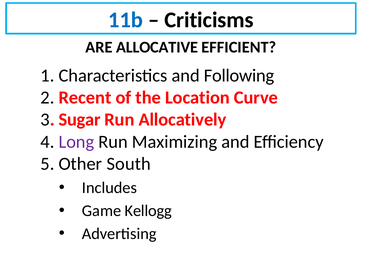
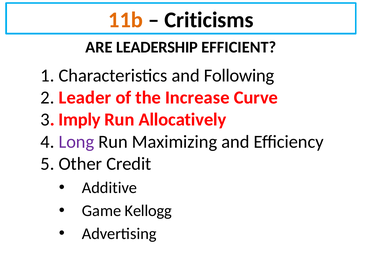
11b colour: blue -> orange (126, 20)
ALLOCATIVE: ALLOCATIVE -> LEADERSHIP (157, 47)
Recent: Recent -> Leader (85, 98)
Location: Location -> Increase (197, 98)
Sugar: Sugar -> Imply (80, 120)
South: South -> Credit (129, 164)
Includes: Includes -> Additive (109, 188)
